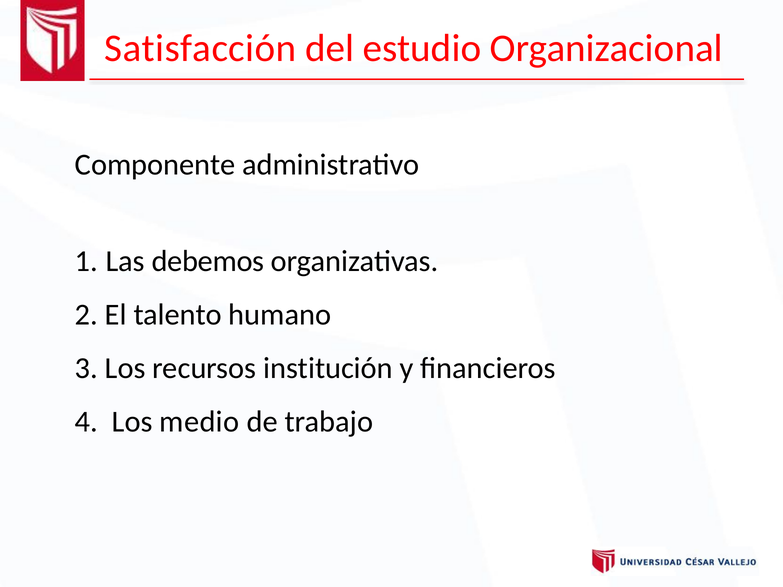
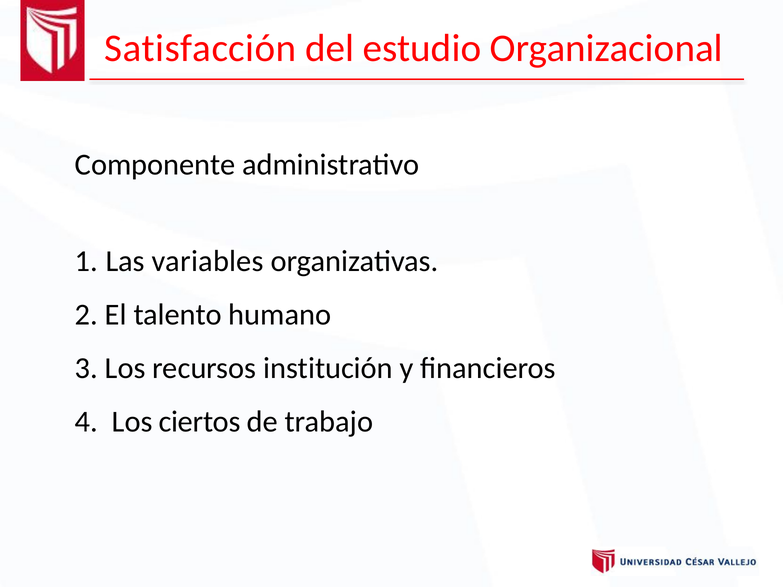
debemos: debemos -> variables (208, 261)
medio: medio -> ciertos (200, 422)
